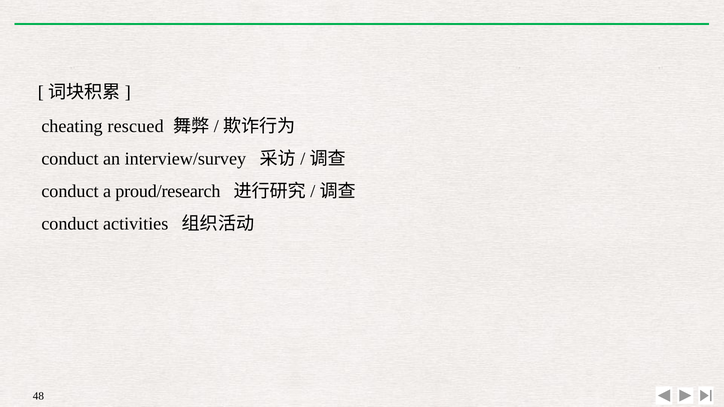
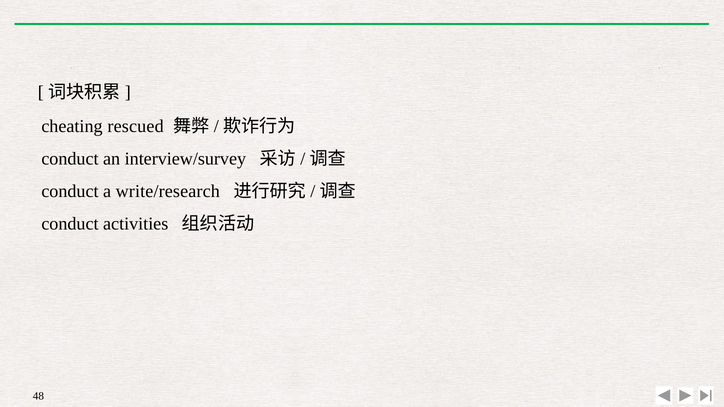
proud/research: proud/research -> write/research (168, 192)
